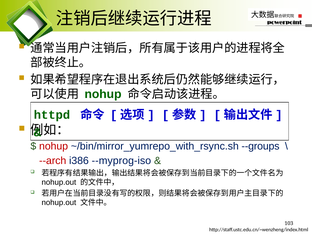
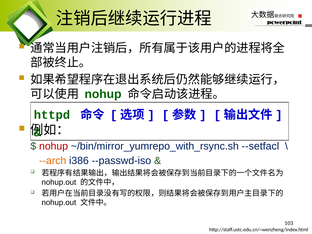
--groups: --groups -> --setfacl (260, 146)
--arch colour: red -> orange (53, 161)
--myprog-iso: --myprog-iso -> --passwd-iso (121, 161)
